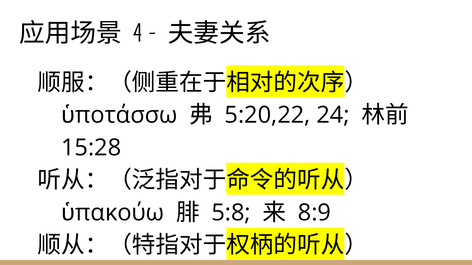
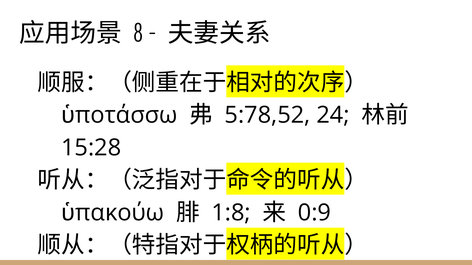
4: 4 -> 8 (138, 34)
5:20,22: 5:20,22 -> 5:78,52 (268, 115)
5:8: 5:8 -> 1:8 (231, 213)
8:9: 8:9 -> 0:9 (314, 213)
